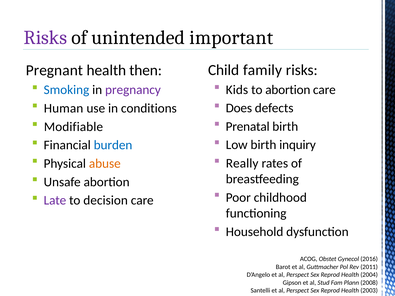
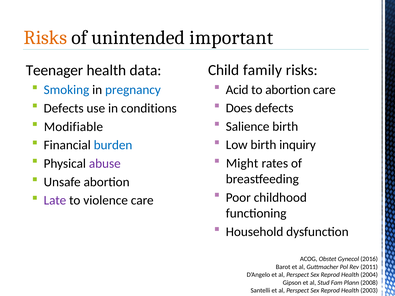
Risks colour: purple -> orange (45, 38)
Pregnant: Pregnant -> Teenager (55, 70)
then: then -> data (146, 70)
Kids: Kids -> Acid (237, 90)
pregnancy colour: purple -> blue (133, 90)
Human: Human -> Defects (64, 108)
Prenatal: Prenatal -> Salience (248, 127)
Really: Really -> Might (242, 163)
abuse colour: orange -> purple (105, 164)
decision: decision -> violence (106, 201)
